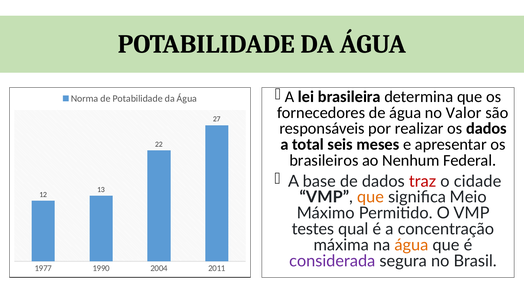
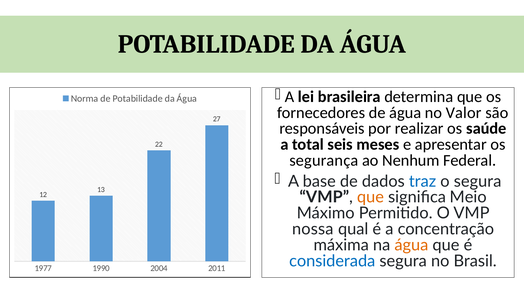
os dados: dados -> saúde (486, 128)
brasileiros: brasileiros -> segurança (324, 160)
traz colour: red -> blue (423, 181)
o cidade: cidade -> segura (478, 181)
testes: testes -> nossa (313, 229)
considerada colour: purple -> blue (332, 261)
